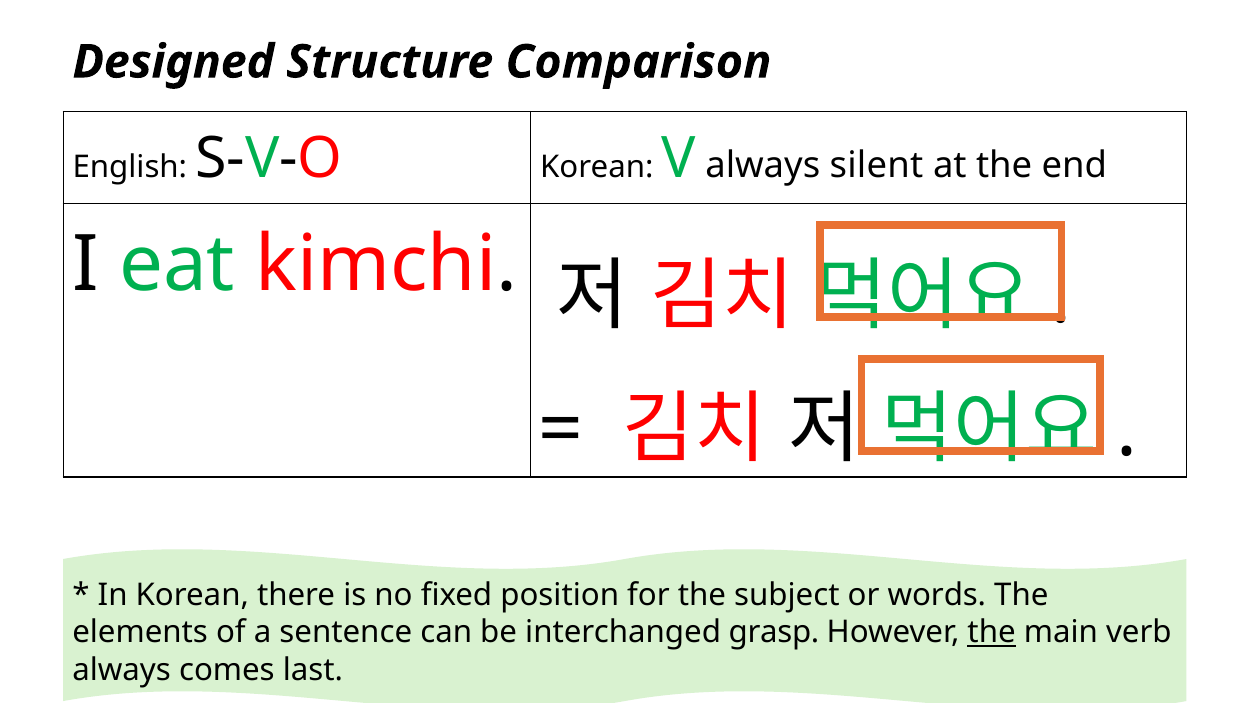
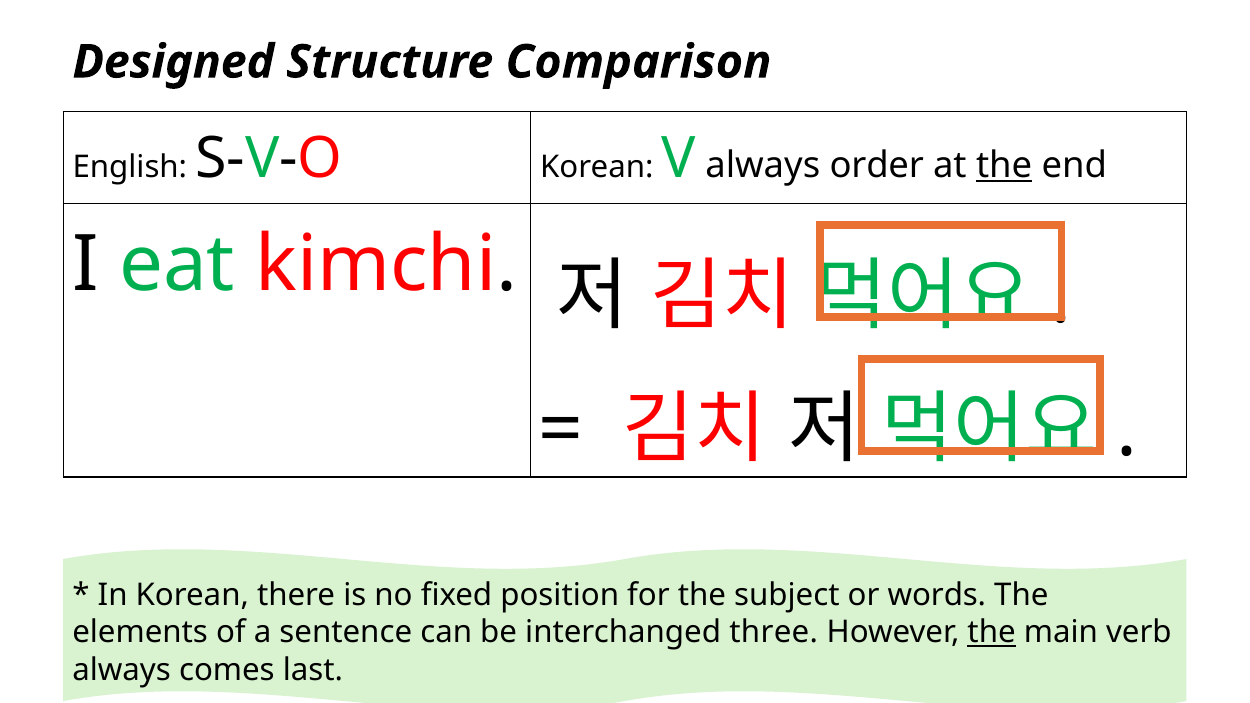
silent: silent -> order (877, 165)
the underline: none -> present (1004, 165)
grasp: grasp -> three (774, 632)
